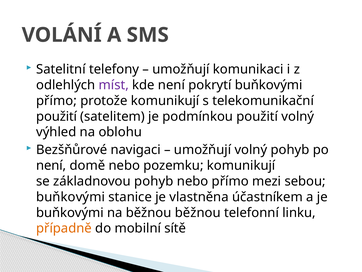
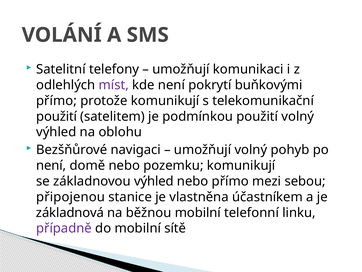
základnovou pohyb: pohyb -> výhled (154, 181)
buňkovými: buňkovými -> připojenou (71, 197)
buňkovými: buňkovými -> základnová (70, 212)
běžnou běžnou: běžnou -> mobilní (198, 212)
případně colour: orange -> purple (64, 228)
